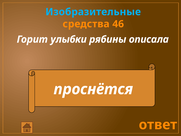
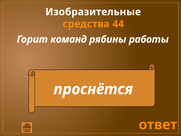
Изобразительные colour: light blue -> white (93, 12)
46: 46 -> 44 (118, 24)
улыбки: улыбки -> команд (69, 39)
описала: описала -> работы (149, 39)
